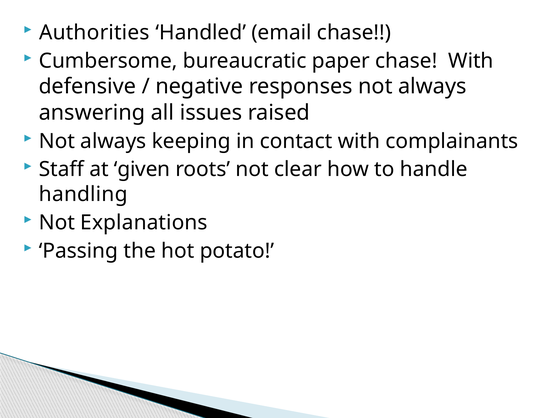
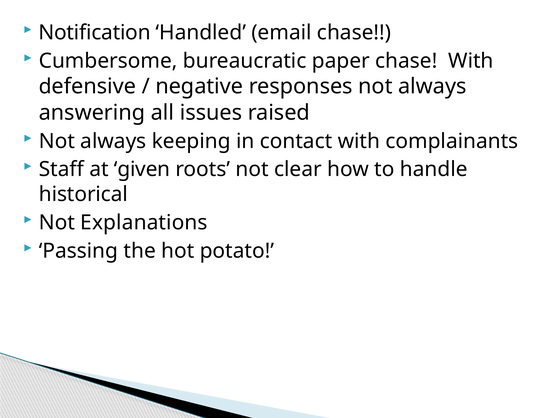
Authorities: Authorities -> Notification (95, 33)
handling: handling -> historical (83, 195)
